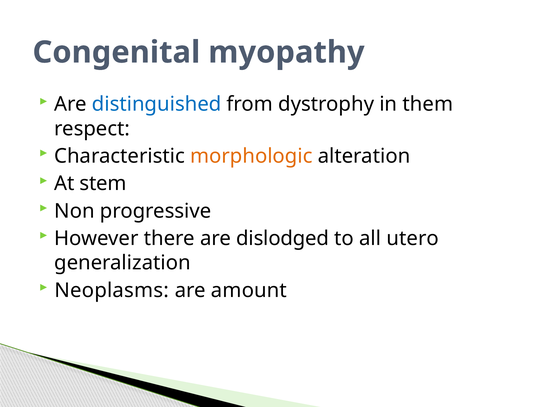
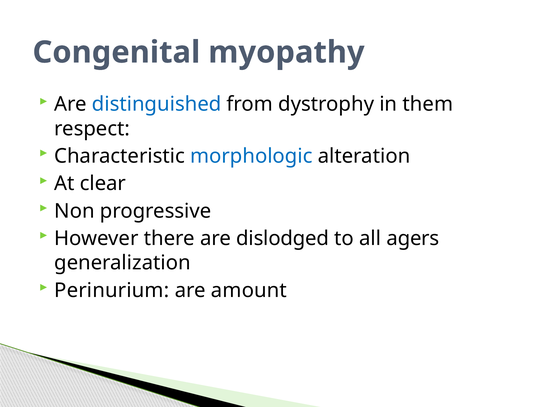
morphologic colour: orange -> blue (251, 156)
stem: stem -> clear (103, 184)
utero: utero -> agers (413, 239)
Neoplasms: Neoplasms -> Perinurium (112, 291)
